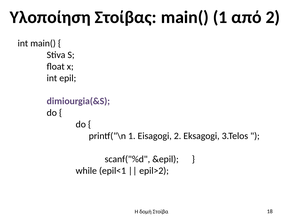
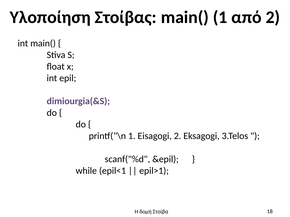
epil>2: epil>2 -> epil>1 (154, 171)
